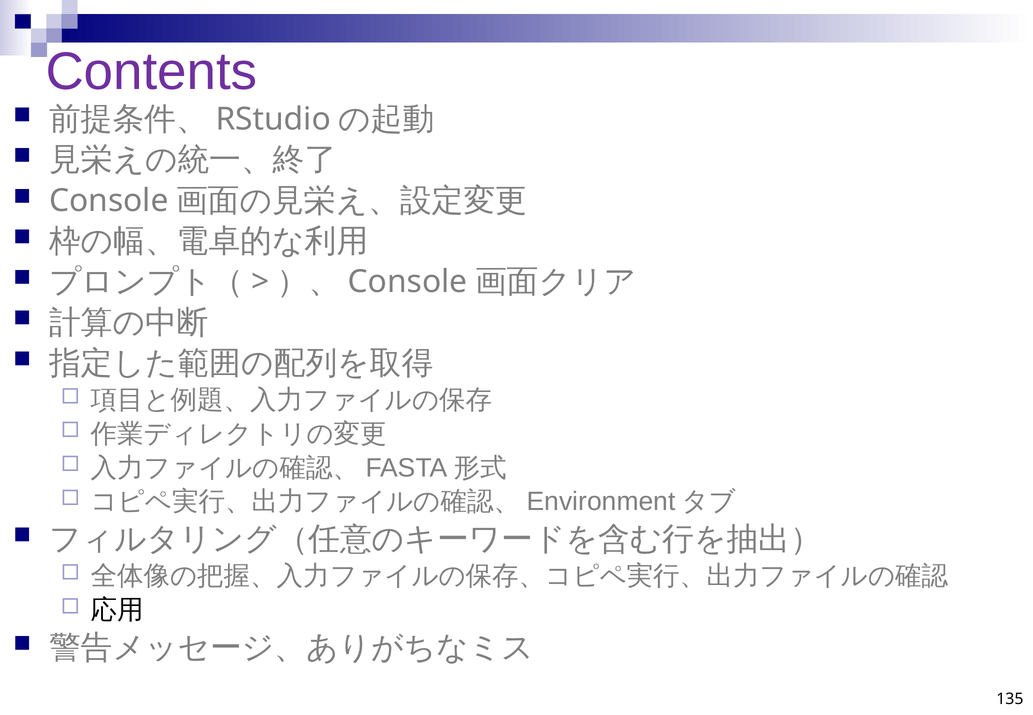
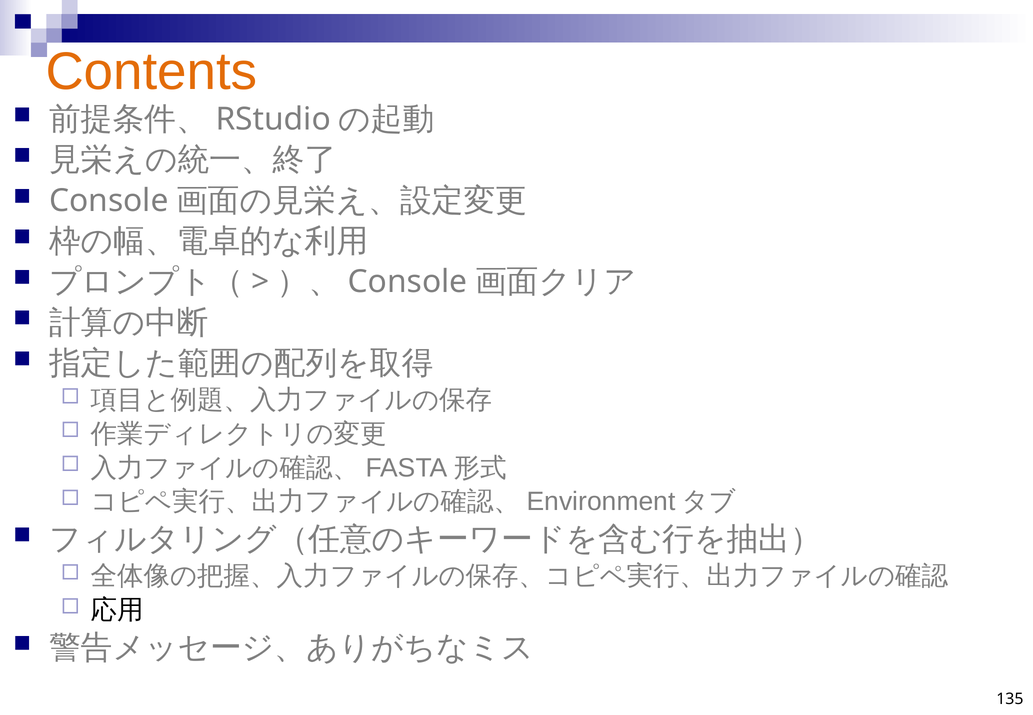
Contents colour: purple -> orange (151, 72)
